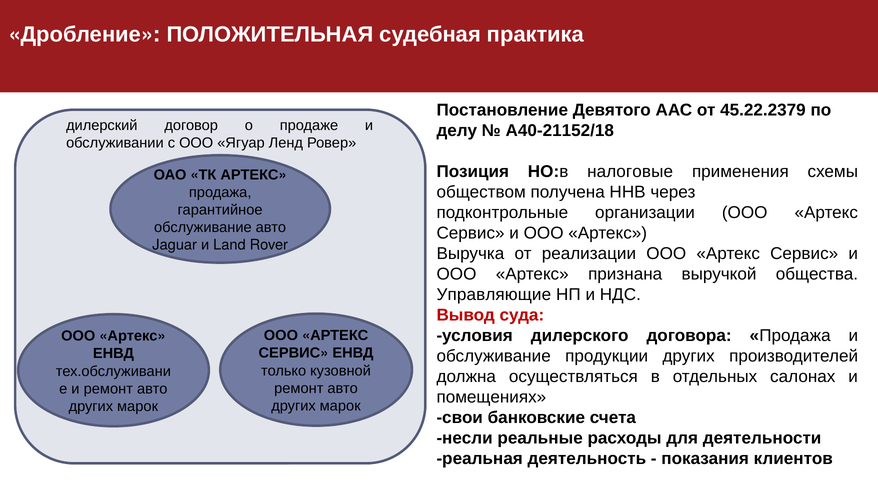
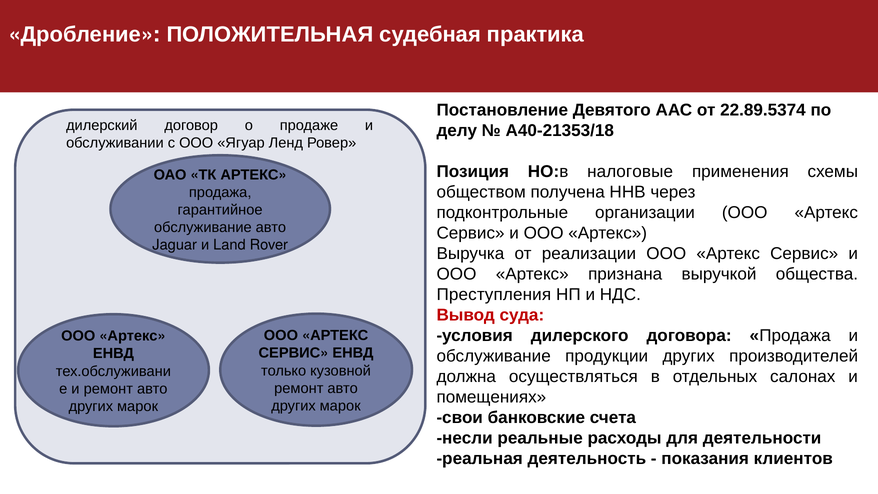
45.22.2379: 45.22.2379 -> 22.89.5374 (763, 110)
А40-21152/18: А40-21152/18 -> А40-21353/18 (560, 131)
Управляющие: Управляющие -> Преступления (494, 295)
